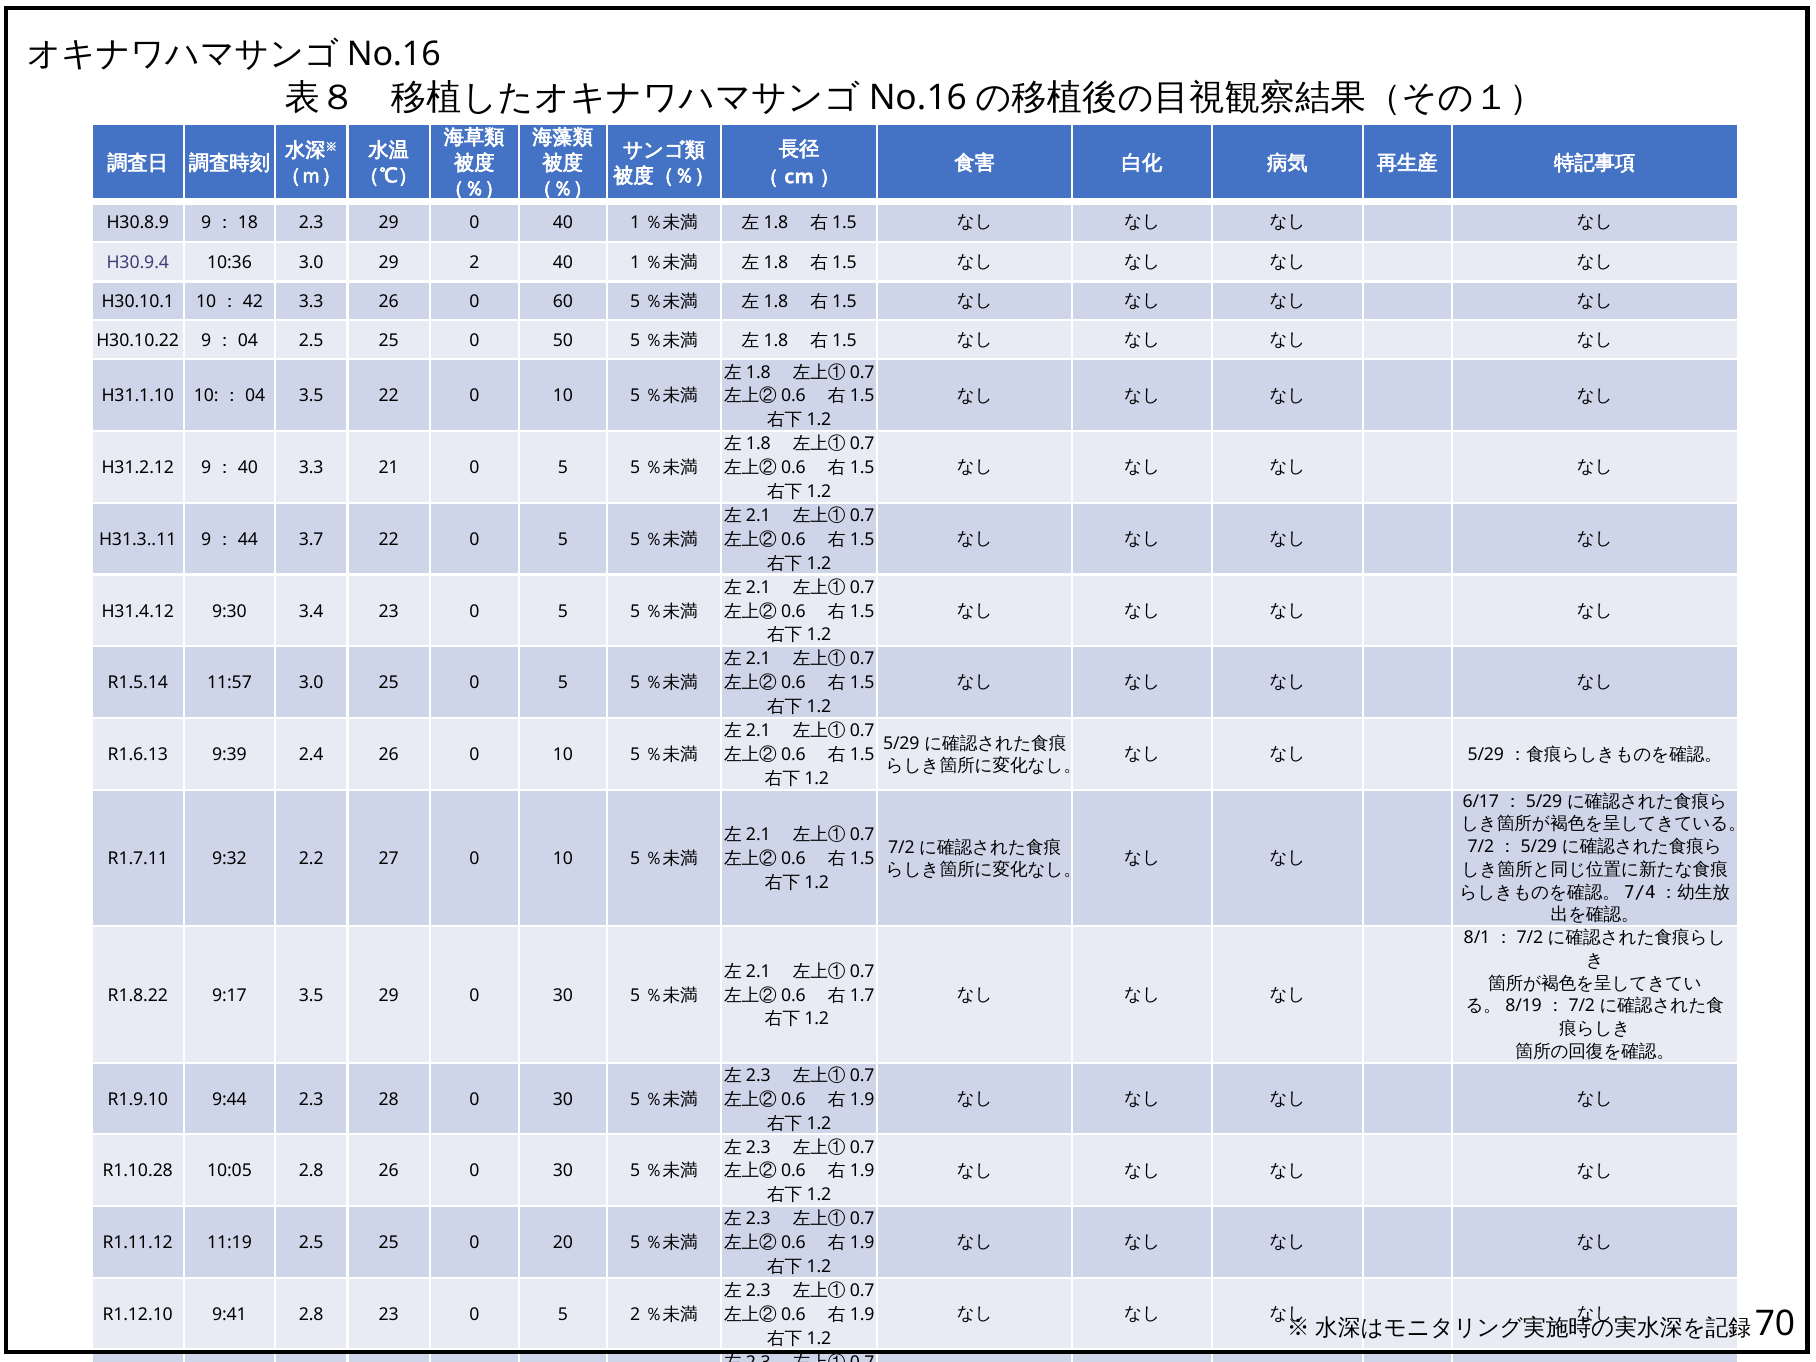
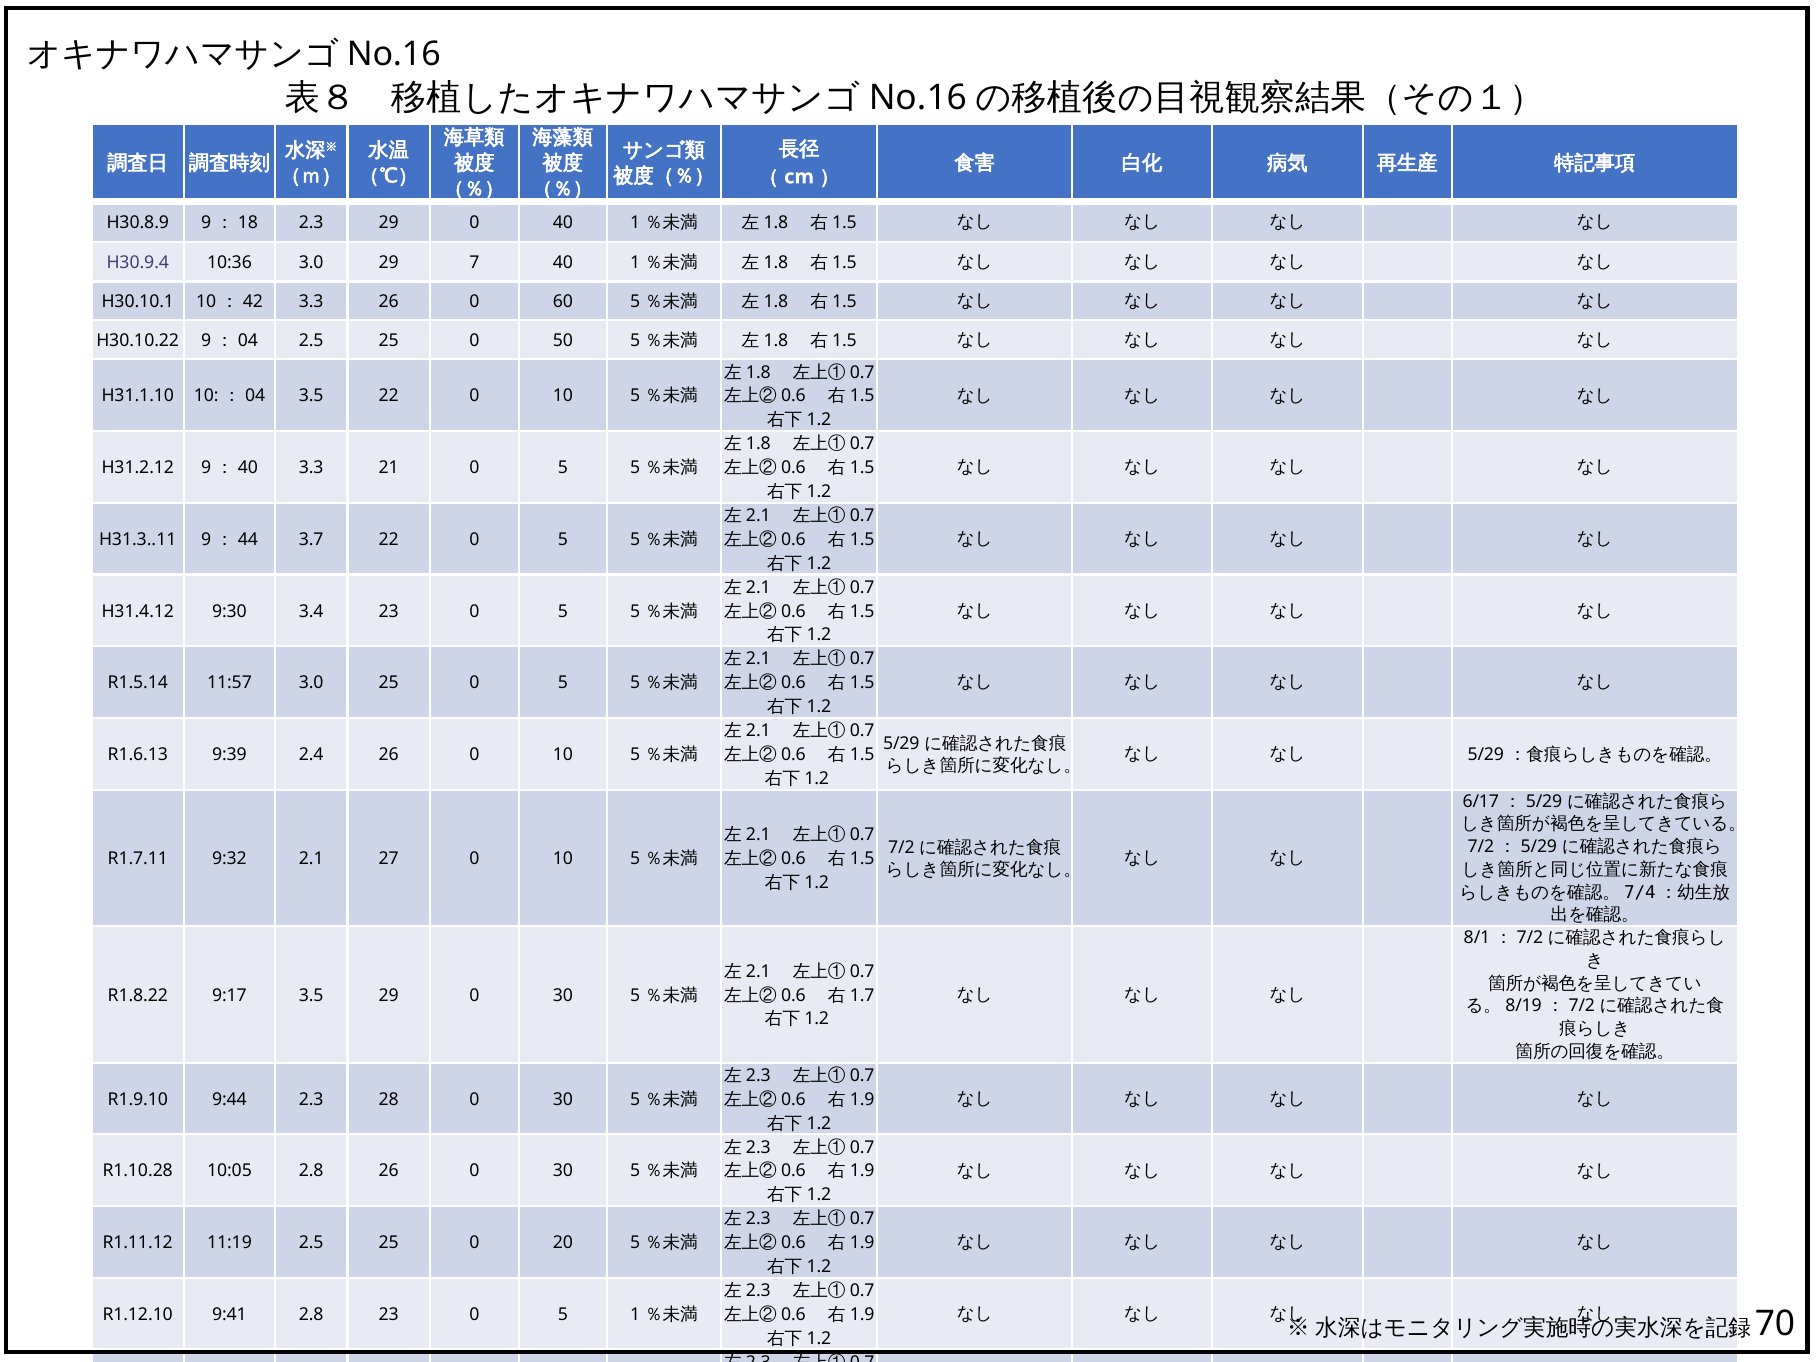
29 2: 2 -> 7 (474, 263)
2.2: 2.2 -> 2.1 (311, 859)
5 2: 2 -> 1 (635, 1314)
